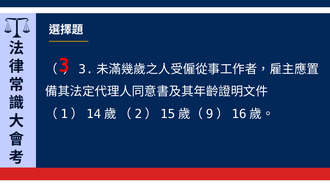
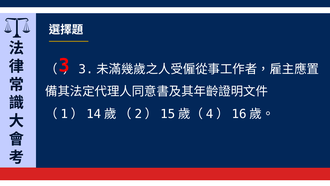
9: 9 -> 4 (210, 114)
